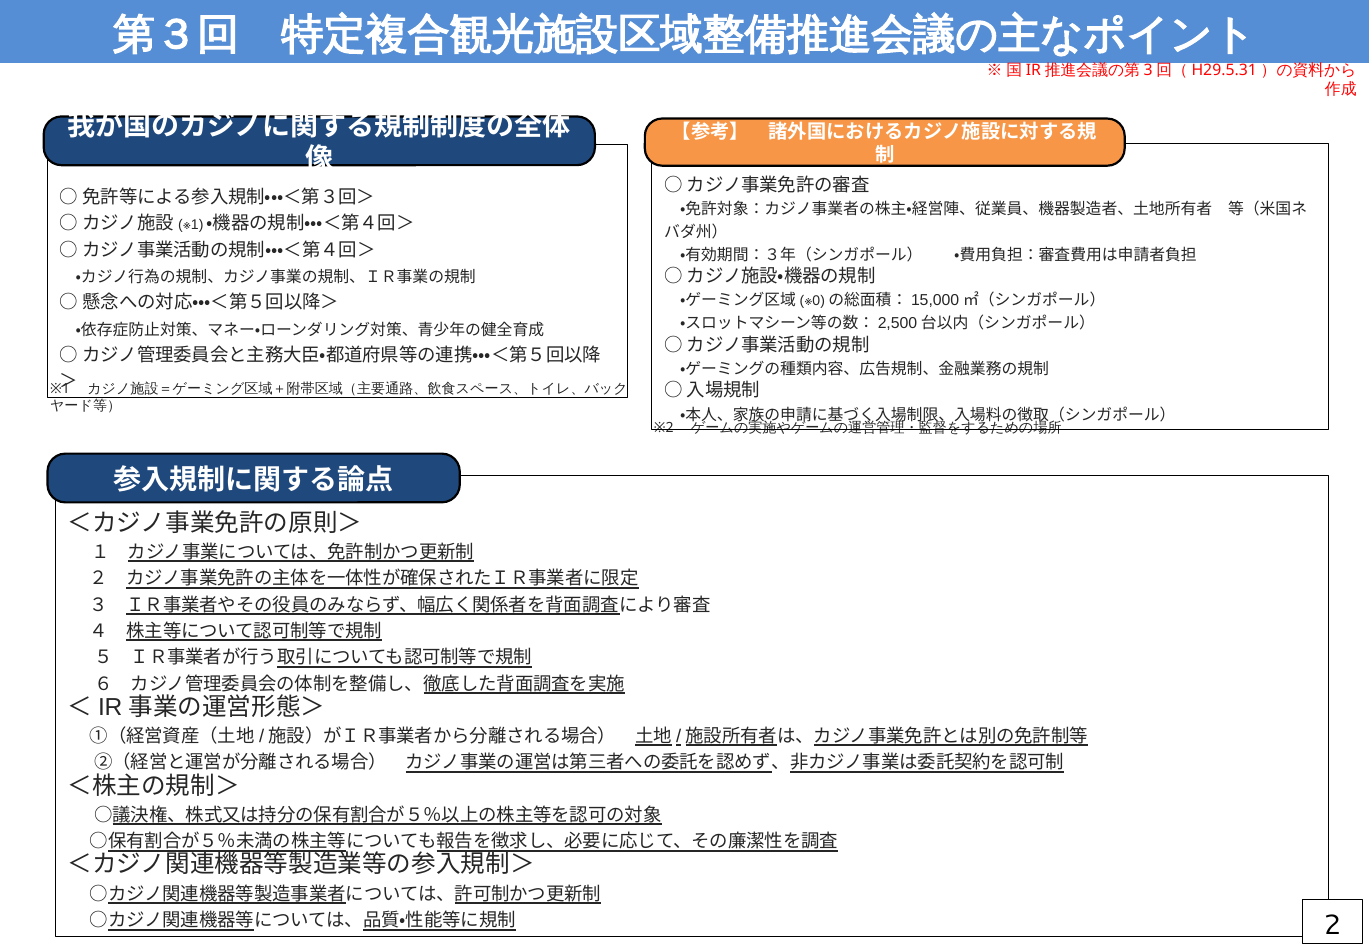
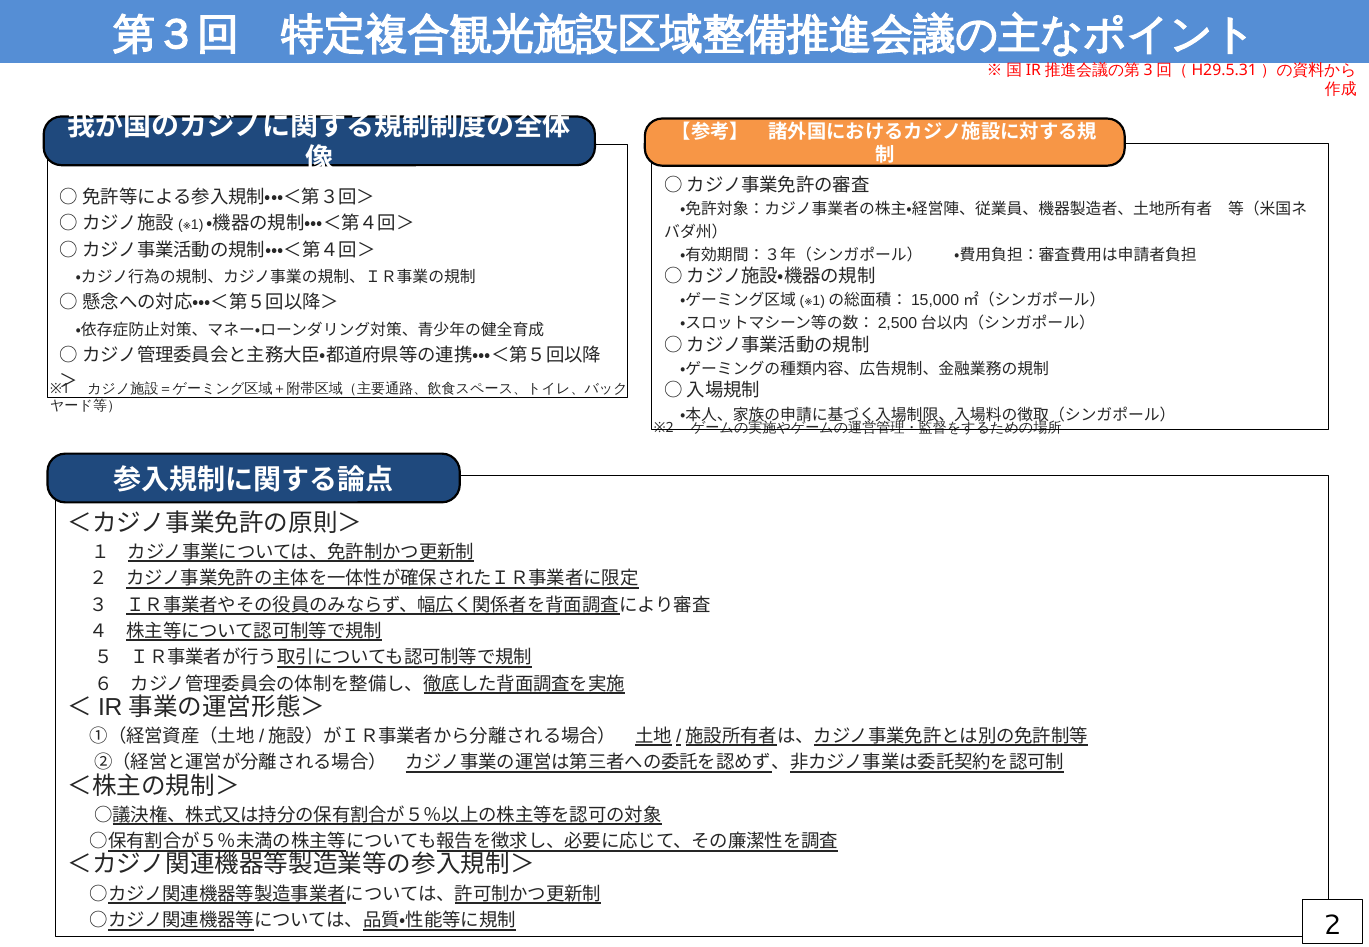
0: 0 -> 1 (819, 302)
